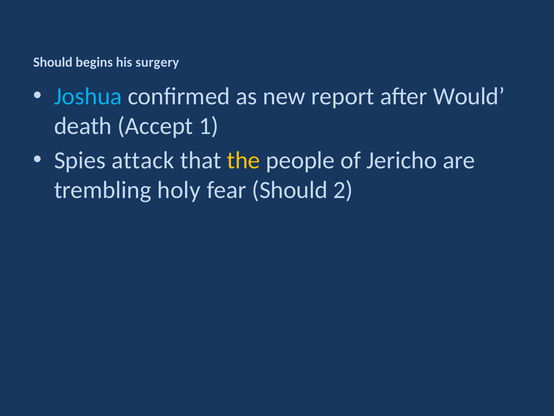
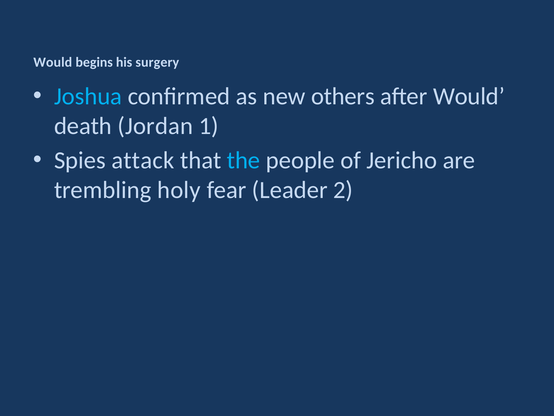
Should: Should -> Would (53, 62)
report: report -> others (343, 96)
Accept: Accept -> Jordan (155, 126)
the colour: yellow -> light blue (244, 160)
fear Should: Should -> Leader (290, 190)
